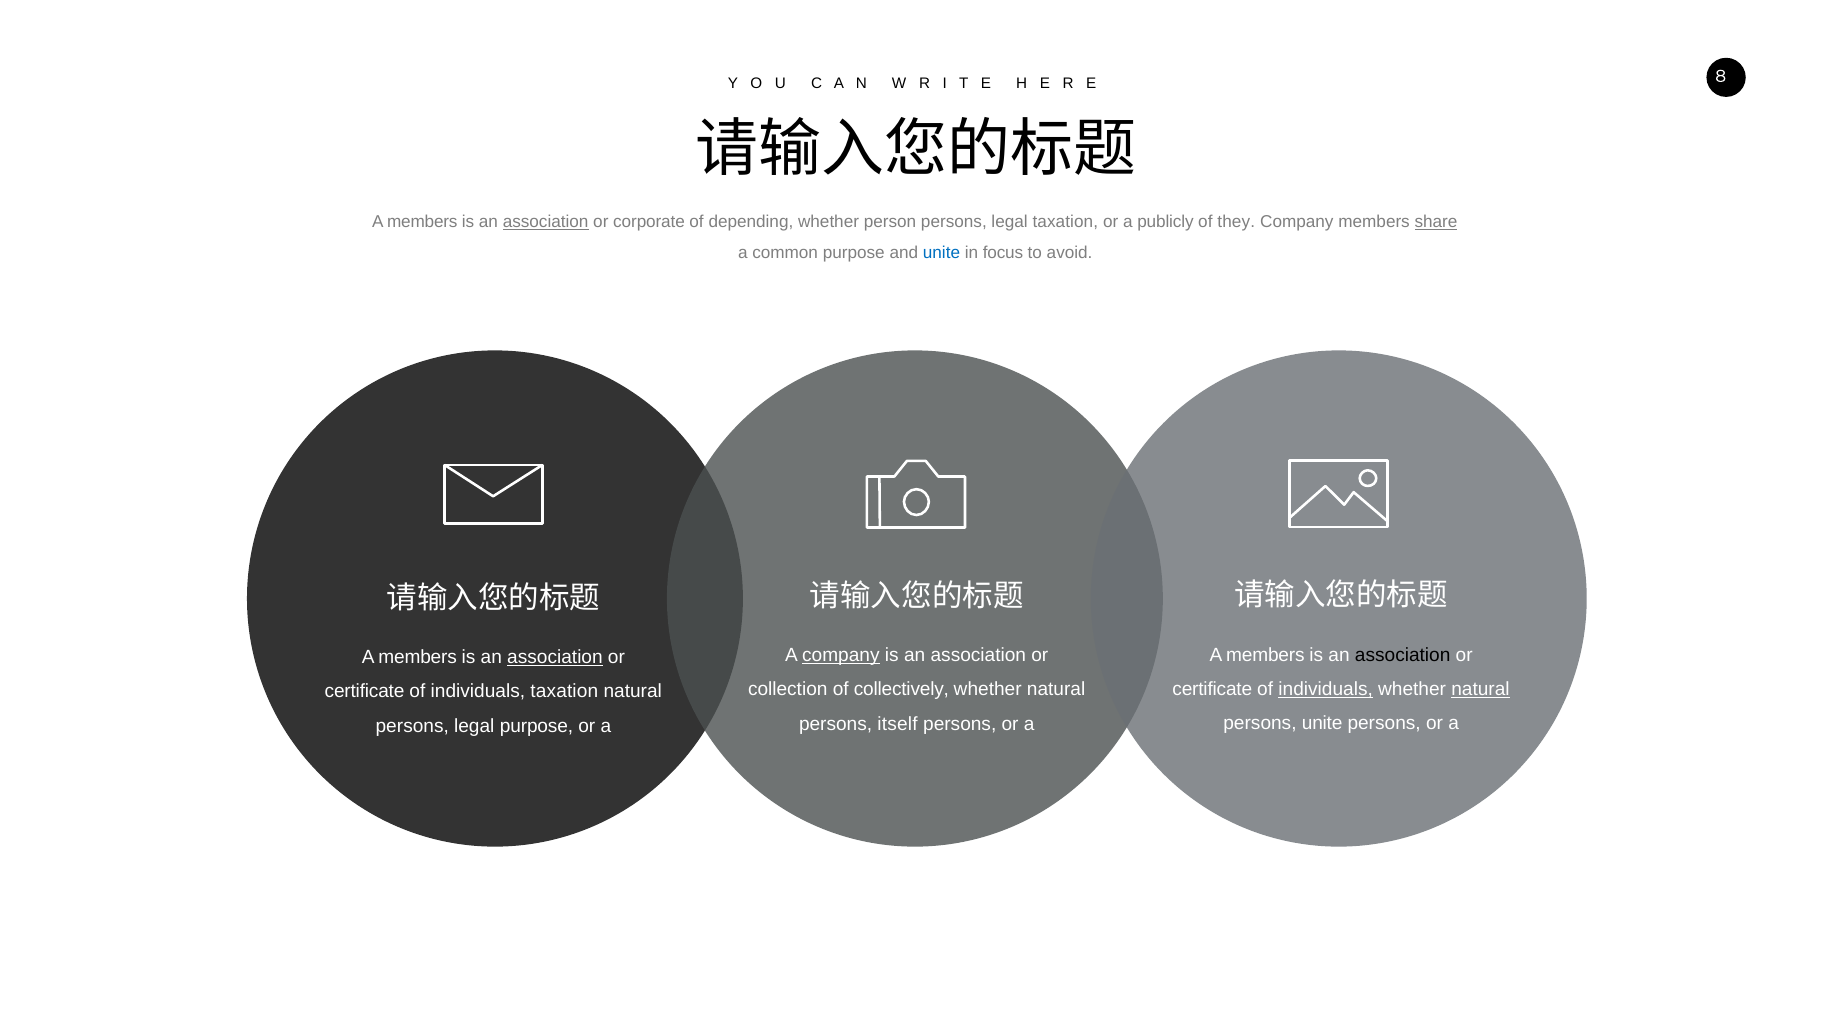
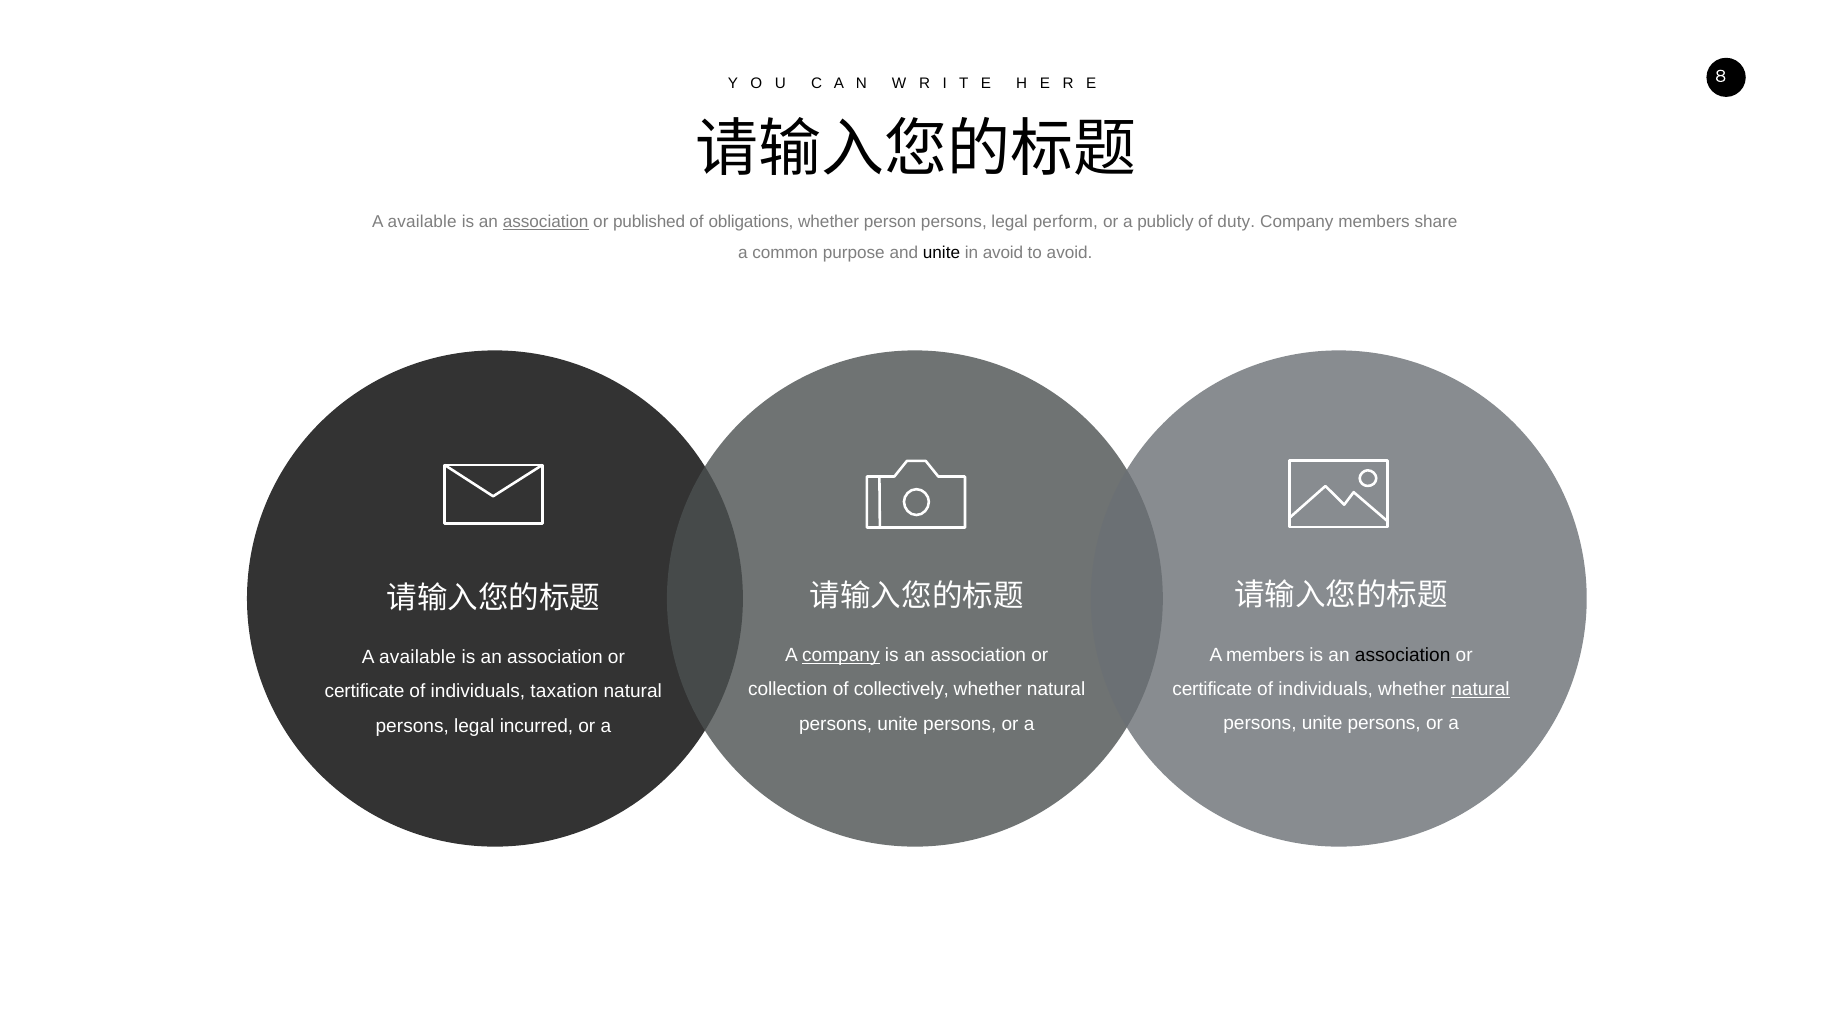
members: members -> available (422, 222)
corporate: corporate -> published (649, 222)
depending: depending -> obligations (751, 222)
legal taxation: taxation -> perform (1065, 222)
they: they -> duty (1236, 222)
share underline: present -> none (1436, 222)
unite colour: blue -> black (941, 253)
in focus: focus -> avoid (1003, 253)
members: members -> available (417, 657)
association underline: present -> none (555, 657)
individuals underline: present -> none (1326, 689)
itself: itself -> unite (898, 724)
legal purpose: purpose -> incurred (536, 726)
